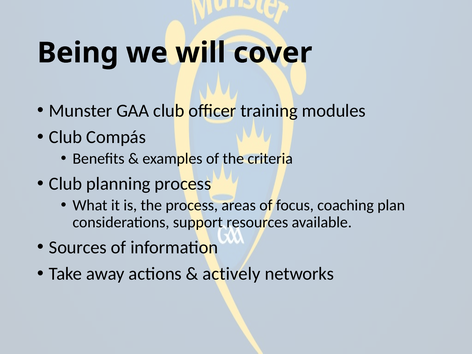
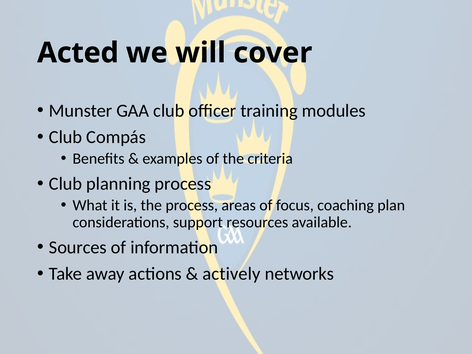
Being: Being -> Acted (78, 53)
